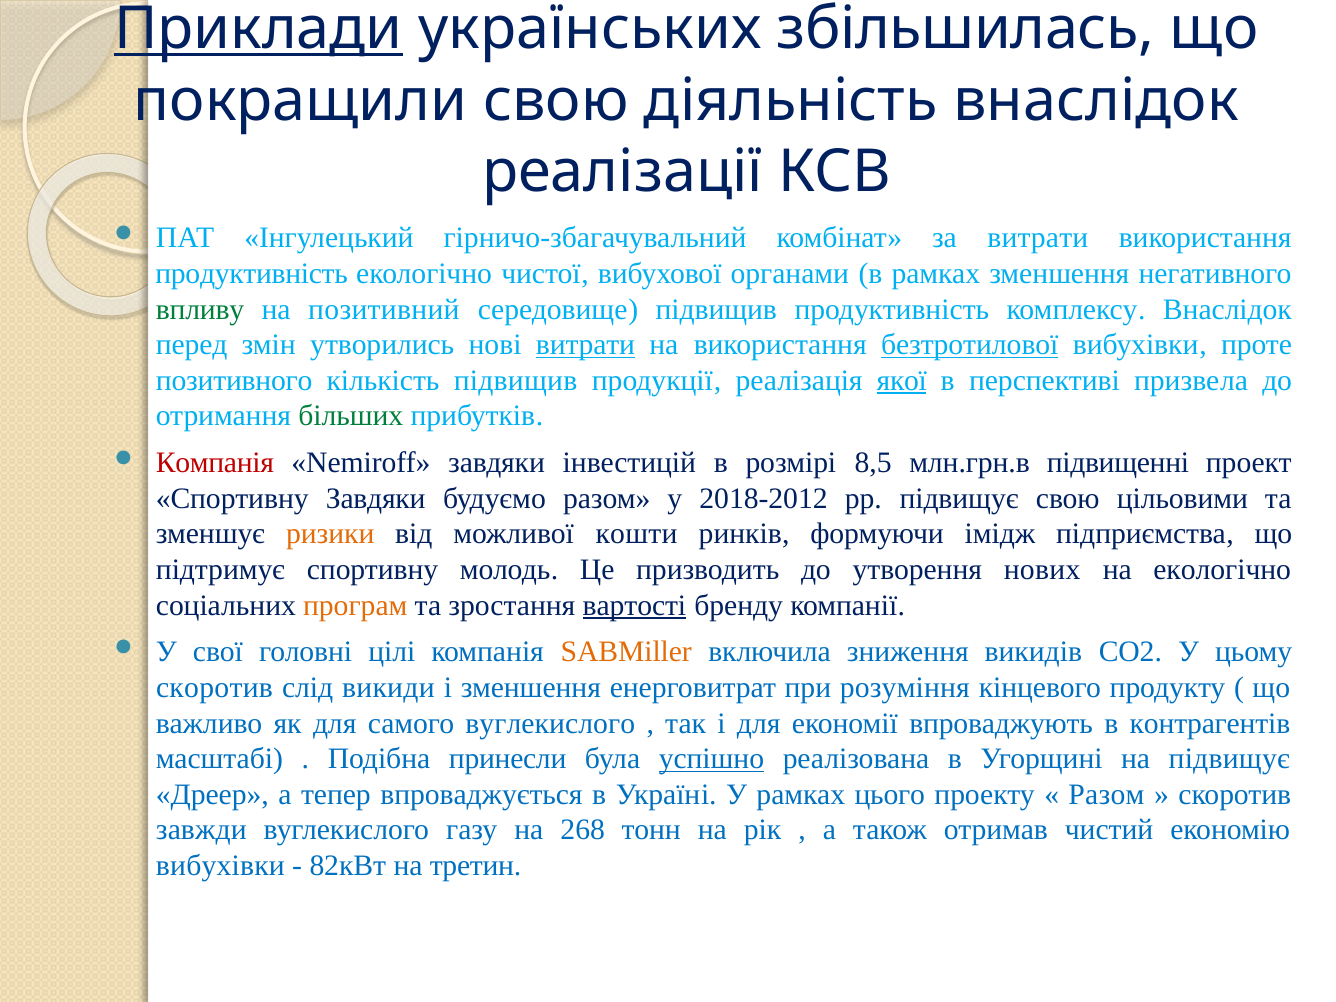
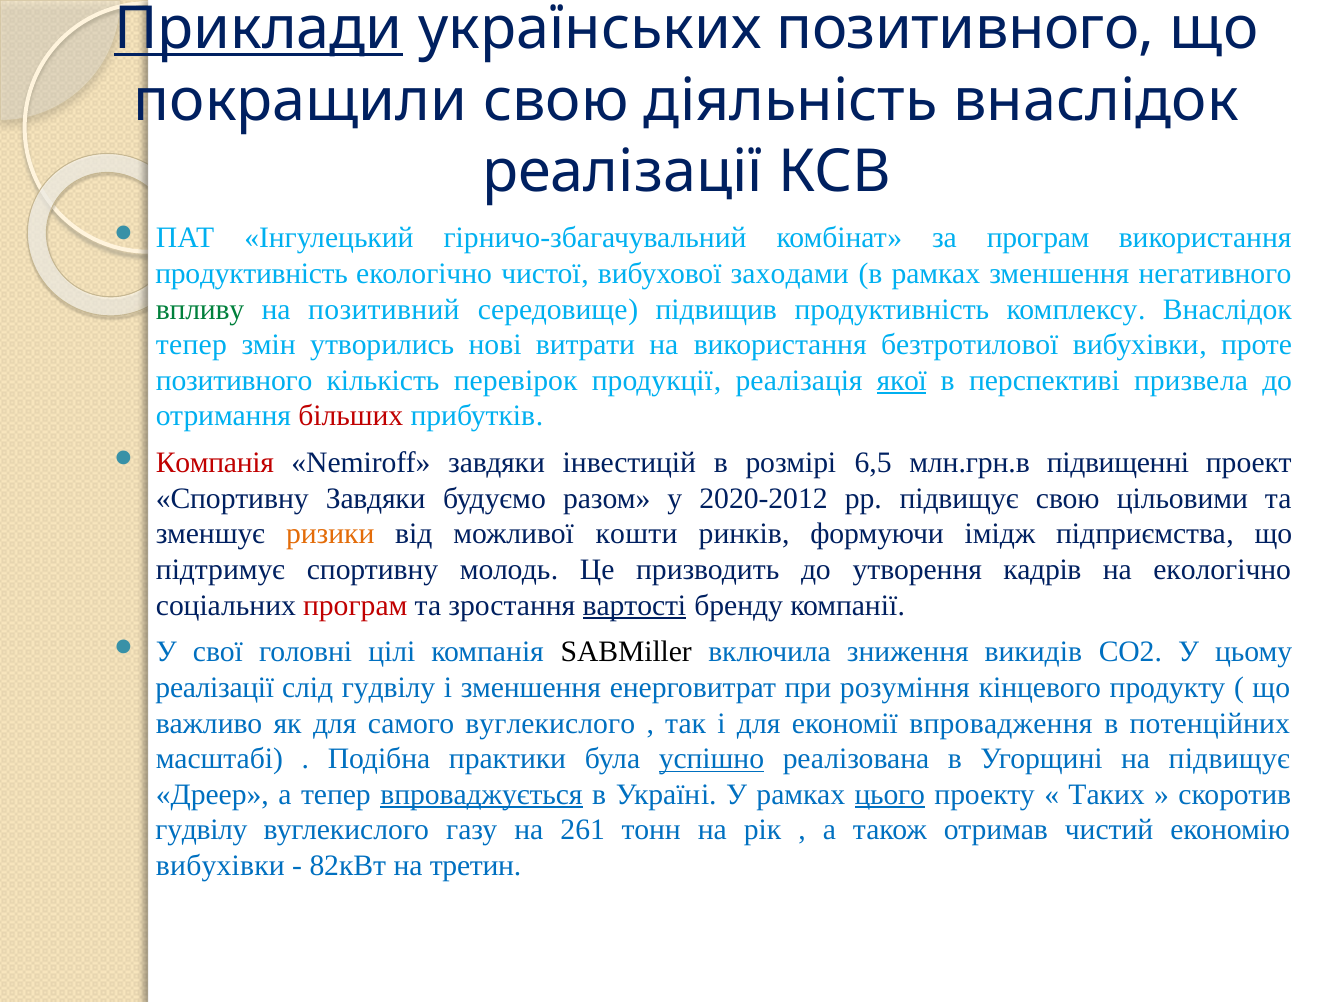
українських збільшилась: збільшилась -> позитивного (966, 29)
за витрати: витрати -> програм (1038, 238)
органами: органами -> заходами (790, 274)
перед: перед -> тепер (191, 345)
витрати underline: present -> none (586, 345)
безтротилової underline: present -> none (970, 345)
кількість підвищив: підвищив -> перевірок (516, 380)
більших colour: green -> red (351, 416)
8,5: 8,5 -> 6,5 (873, 463)
2018-2012: 2018-2012 -> 2020-2012 (764, 498)
нових: нових -> кадрів (1042, 570)
програм colour: orange -> red (355, 605)
SABMiller colour: orange -> black (626, 652)
скоротив: скоротив -> реалізації (215, 688)
слід викиди: викиди -> гудвілу (389, 688)
впроваджують: впроваджують -> впровадження (1001, 723)
контрагентів: контрагентів -> потенційних (1210, 723)
принесли: принесли -> практики (508, 759)
впроваджується underline: none -> present (481, 794)
цього underline: none -> present (890, 794)
Разом: Разом -> Таких (1107, 794)
завжди: завжди -> гудвілу (201, 830)
268: 268 -> 261 (583, 830)
